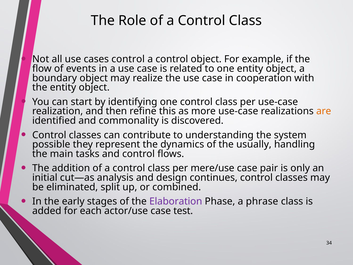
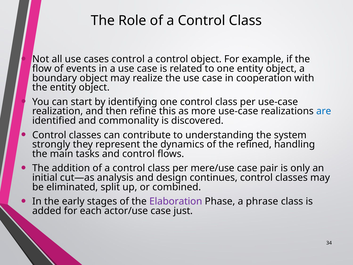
are colour: orange -> blue (324, 111)
possible: possible -> strongly (51, 144)
usually: usually -> refined (254, 144)
test: test -> just (183, 211)
